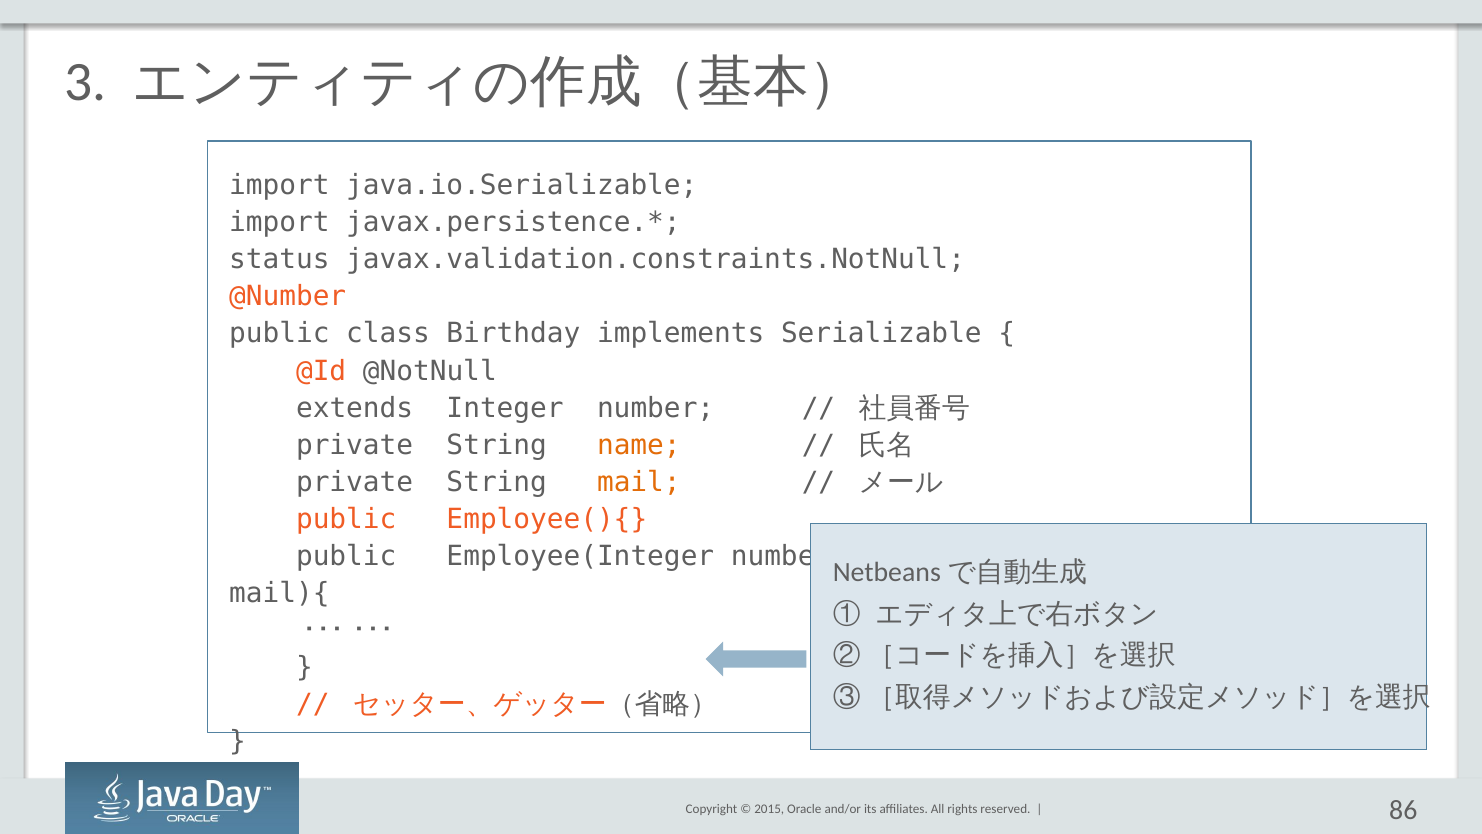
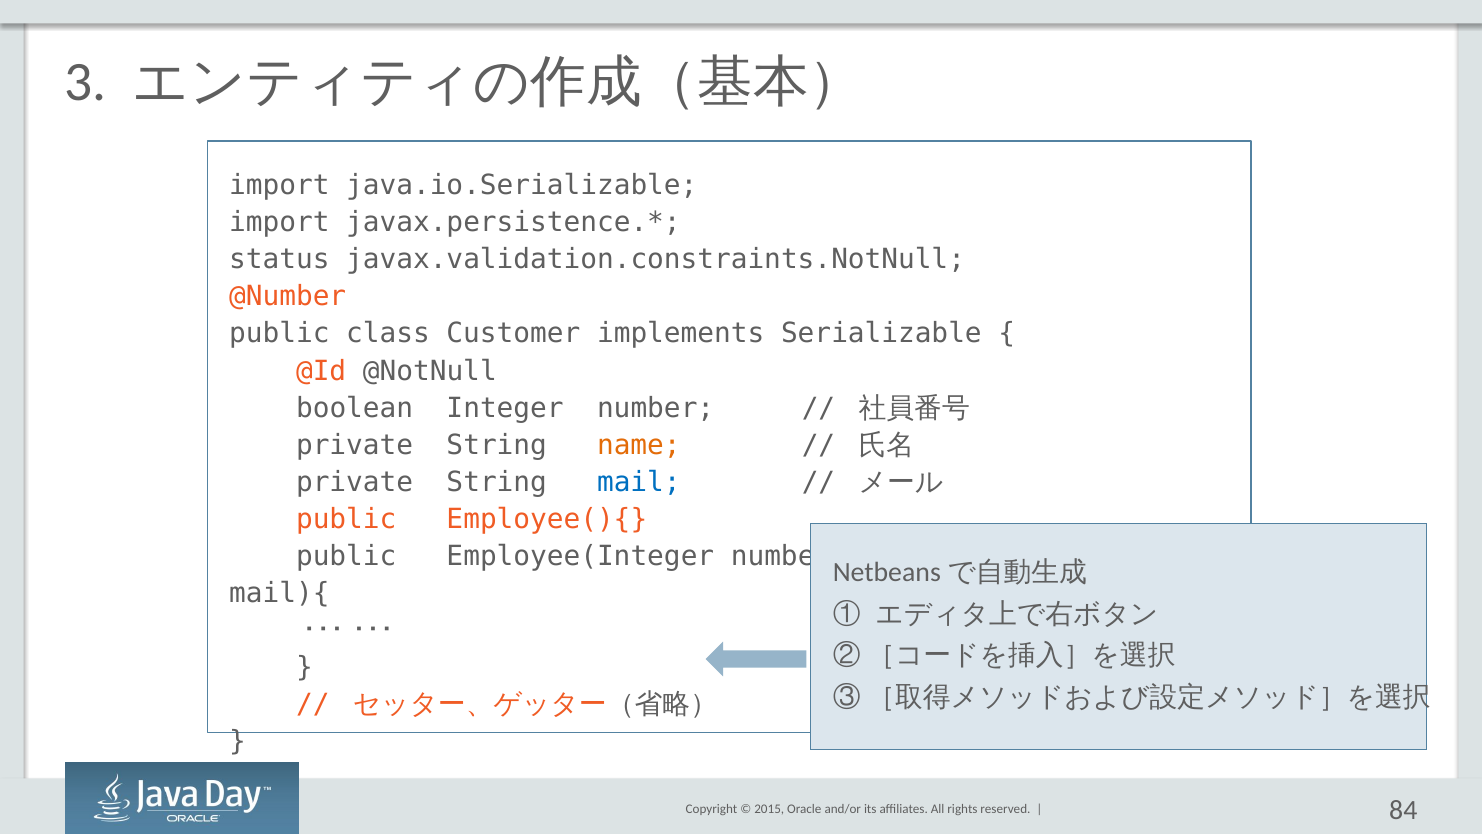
Birthday: Birthday -> Customer (513, 334)
extends: extends -> boolean (355, 408)
mail colour: orange -> blue (639, 482)
86: 86 -> 84 (1403, 810)
